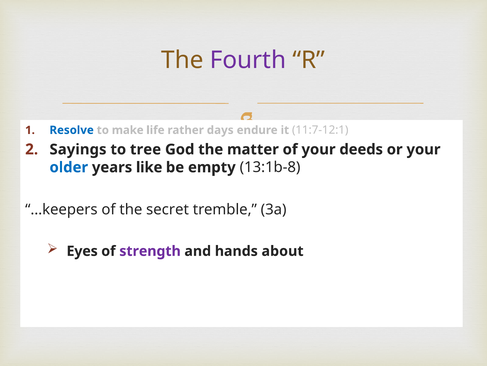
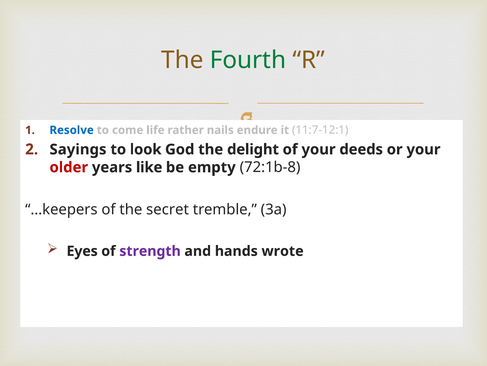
Fourth colour: purple -> green (248, 60)
make: make -> come (128, 130)
days: days -> nails (220, 130)
tree: tree -> look (146, 149)
matter: matter -> delight (253, 149)
older colour: blue -> red (69, 167)
13:1b-8: 13:1b-8 -> 72:1b-8 (270, 167)
about: about -> wrote (283, 251)
